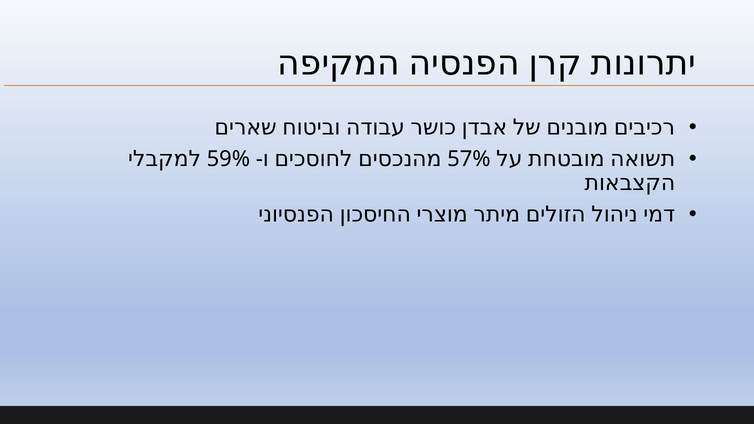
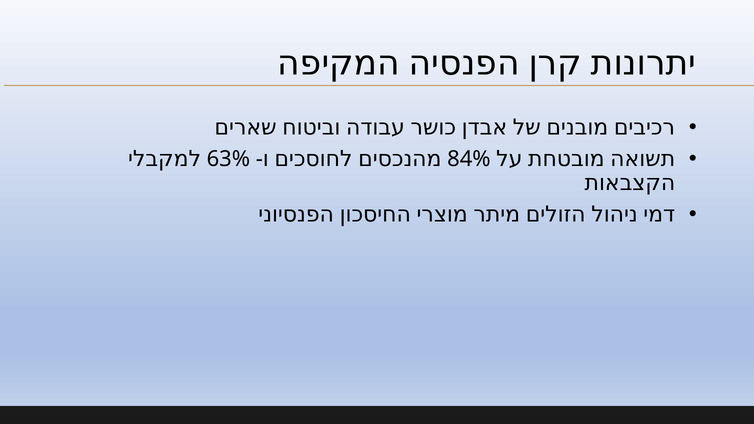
59%: 59% -> 63% (228, 159)
57%: 57% -> 84% (469, 159)
